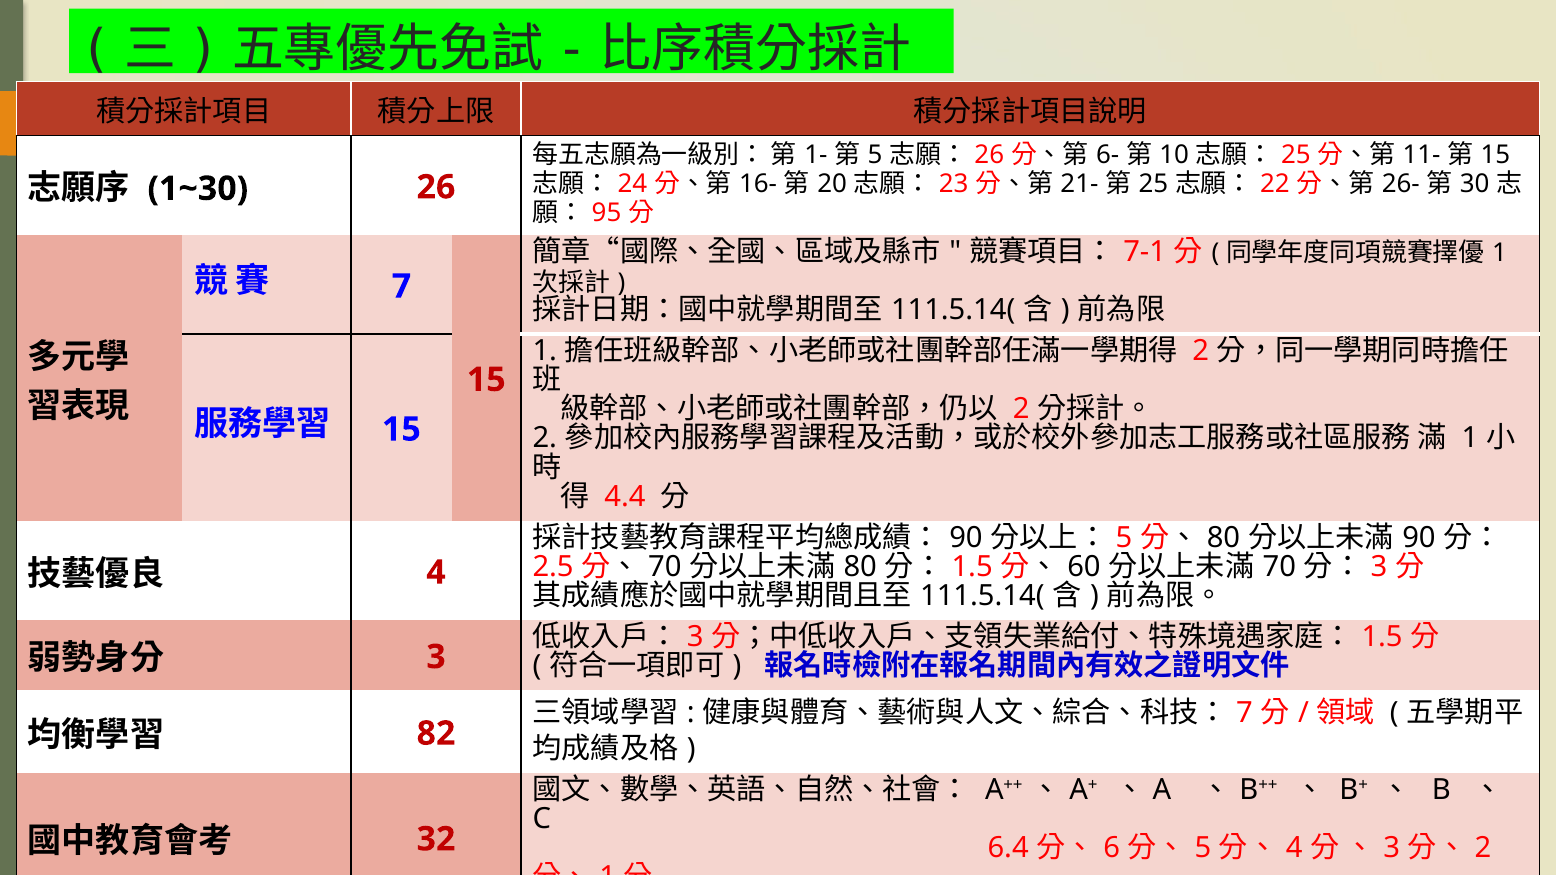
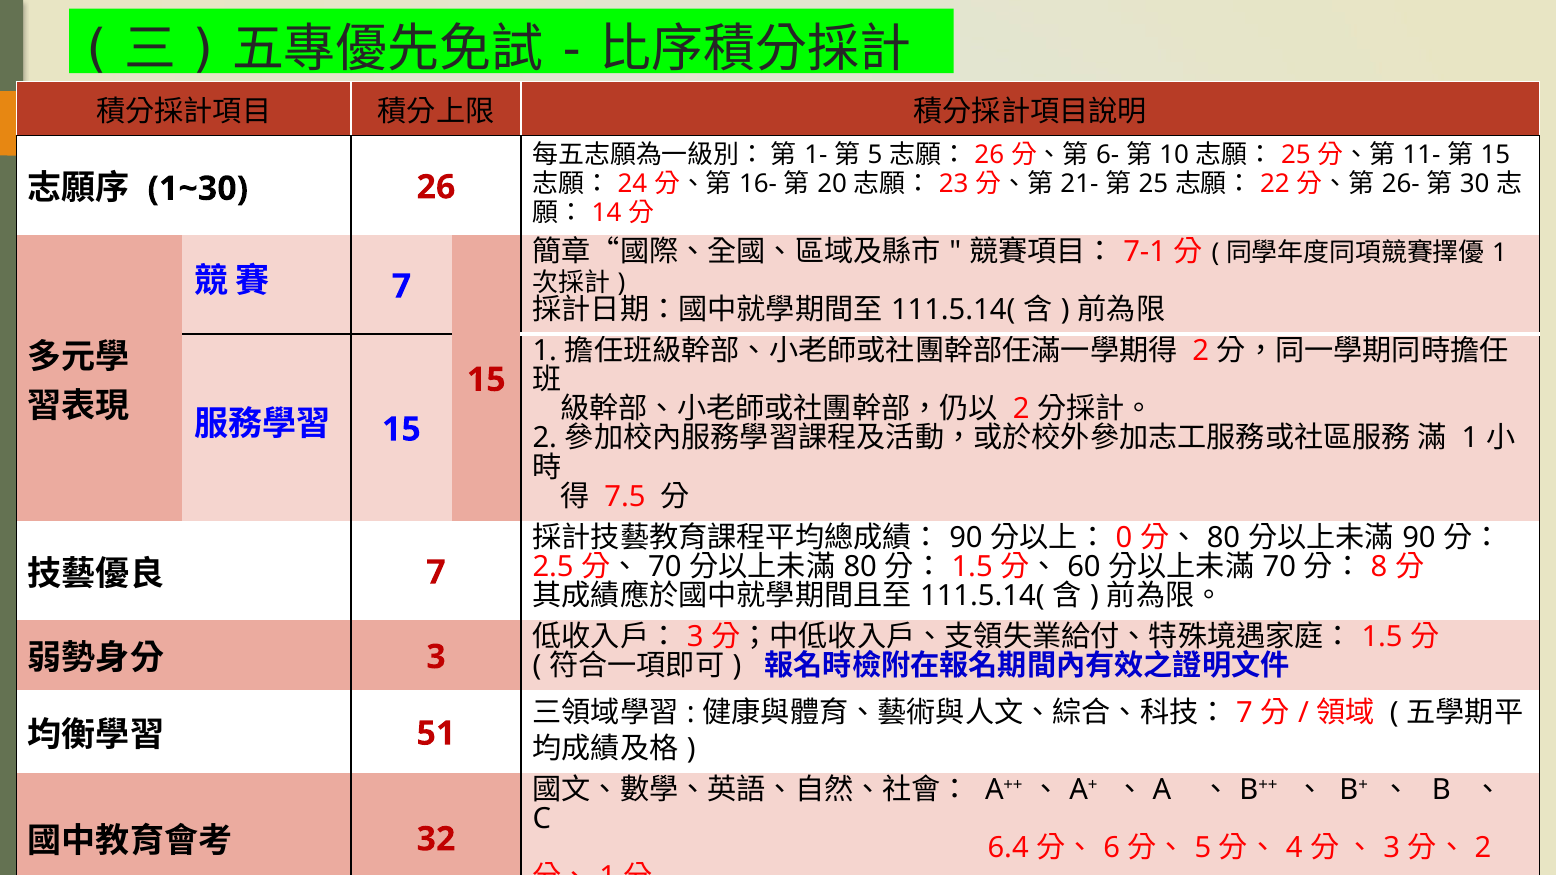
95: 95 -> 14 (607, 213)
4.4: 4.4 -> 7.5 (625, 497)
5: 5 -> 0 (1124, 538)
3: 3 -> 8 (1379, 567)
4: 4 -> 7 (436, 572)
82: 82 -> 51 (436, 734)
